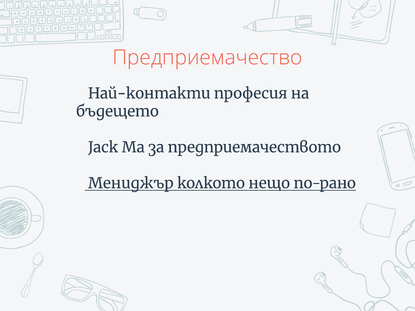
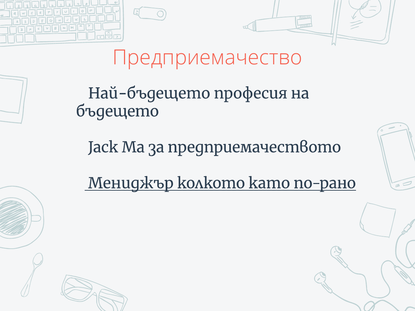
Най-контакти: Най-контакти -> Най-бъдещето (149, 94)
нещо: нещо -> като (269, 183)
